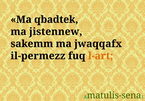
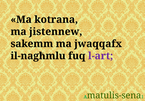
qbadtek: qbadtek -> kotrana (56, 19)
il-permezz: il-permezz -> il-nagħmlu (38, 56)
l-art colour: orange -> purple (101, 56)
